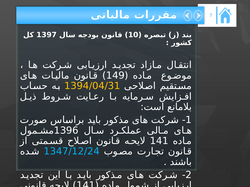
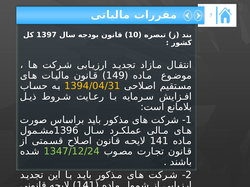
1347/12/24 colour: light blue -> light green (72, 152)
